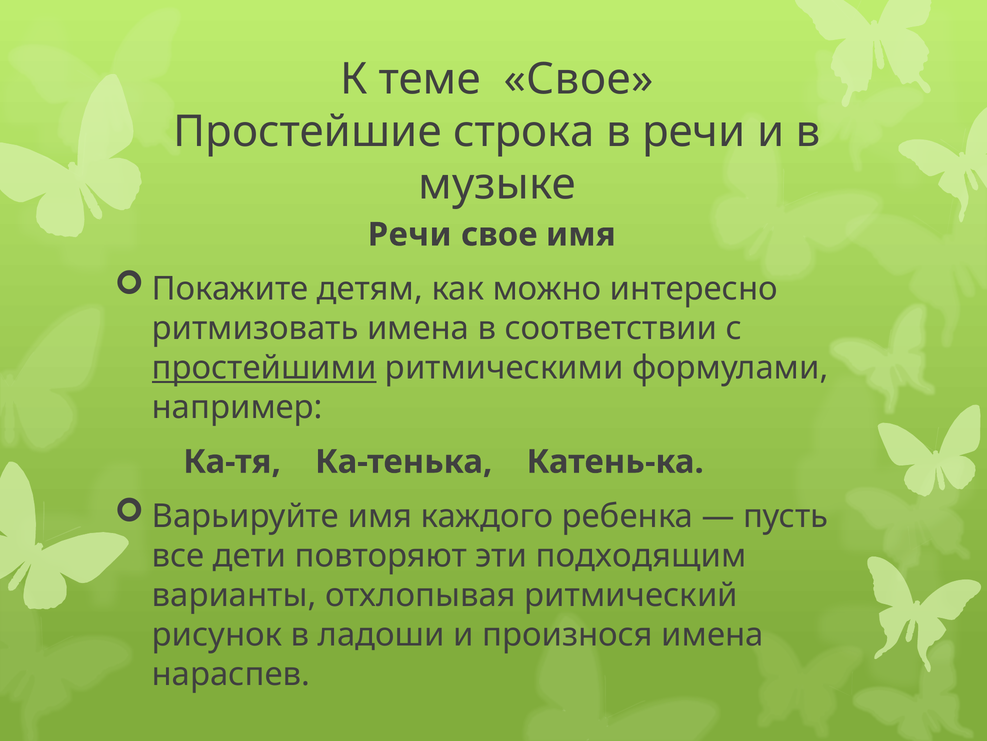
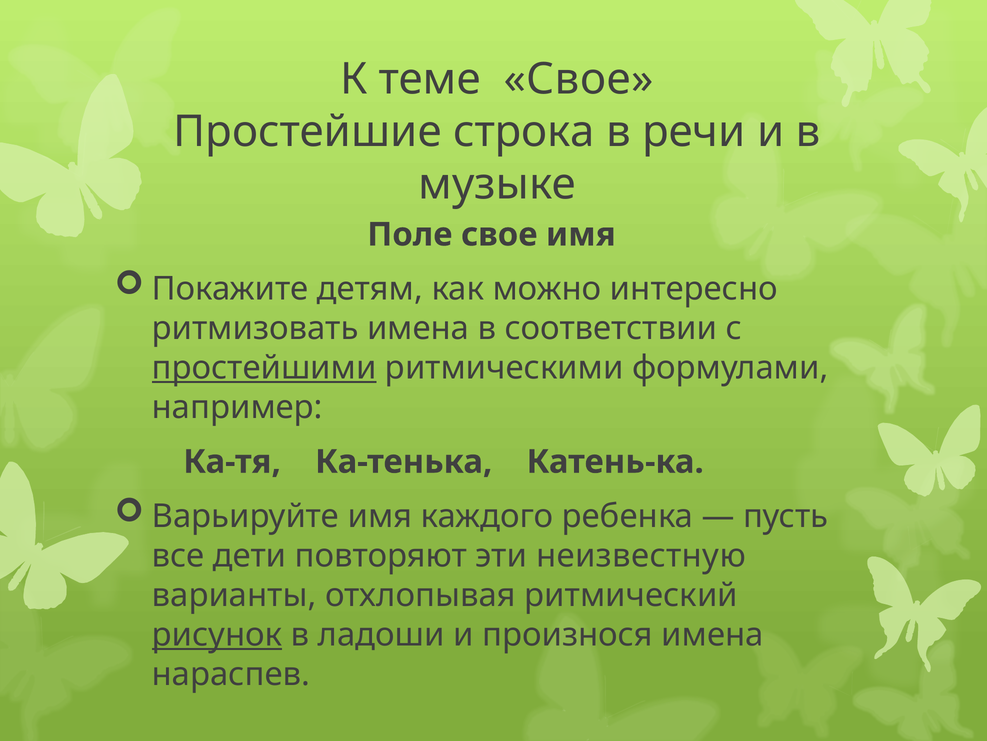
Речи: Речи -> Поле (410, 234)
подходящим: подходящим -> неизвестную (641, 555)
рисунок underline: none -> present (217, 634)
